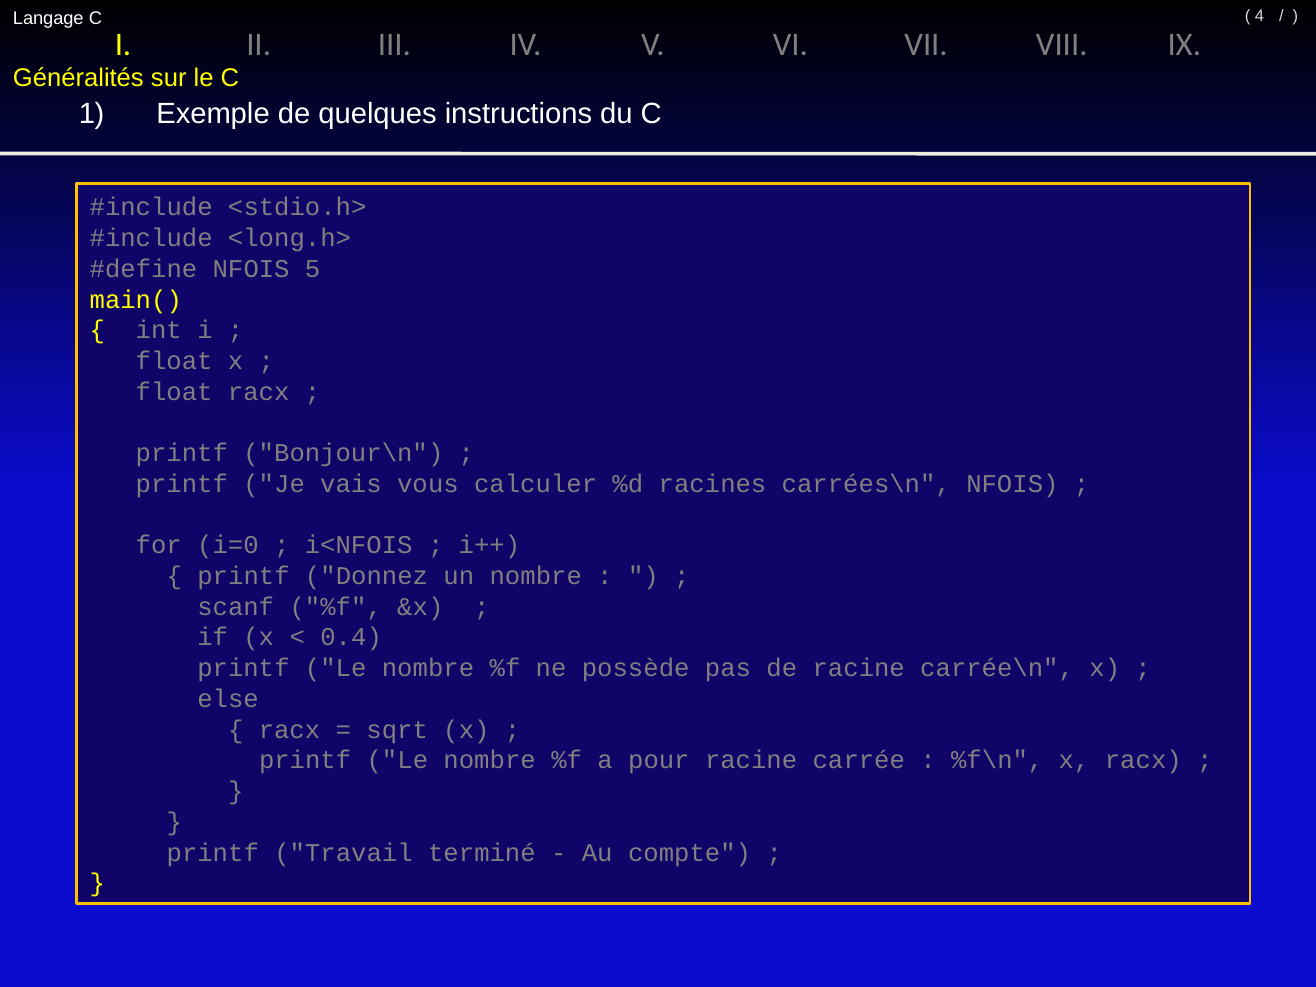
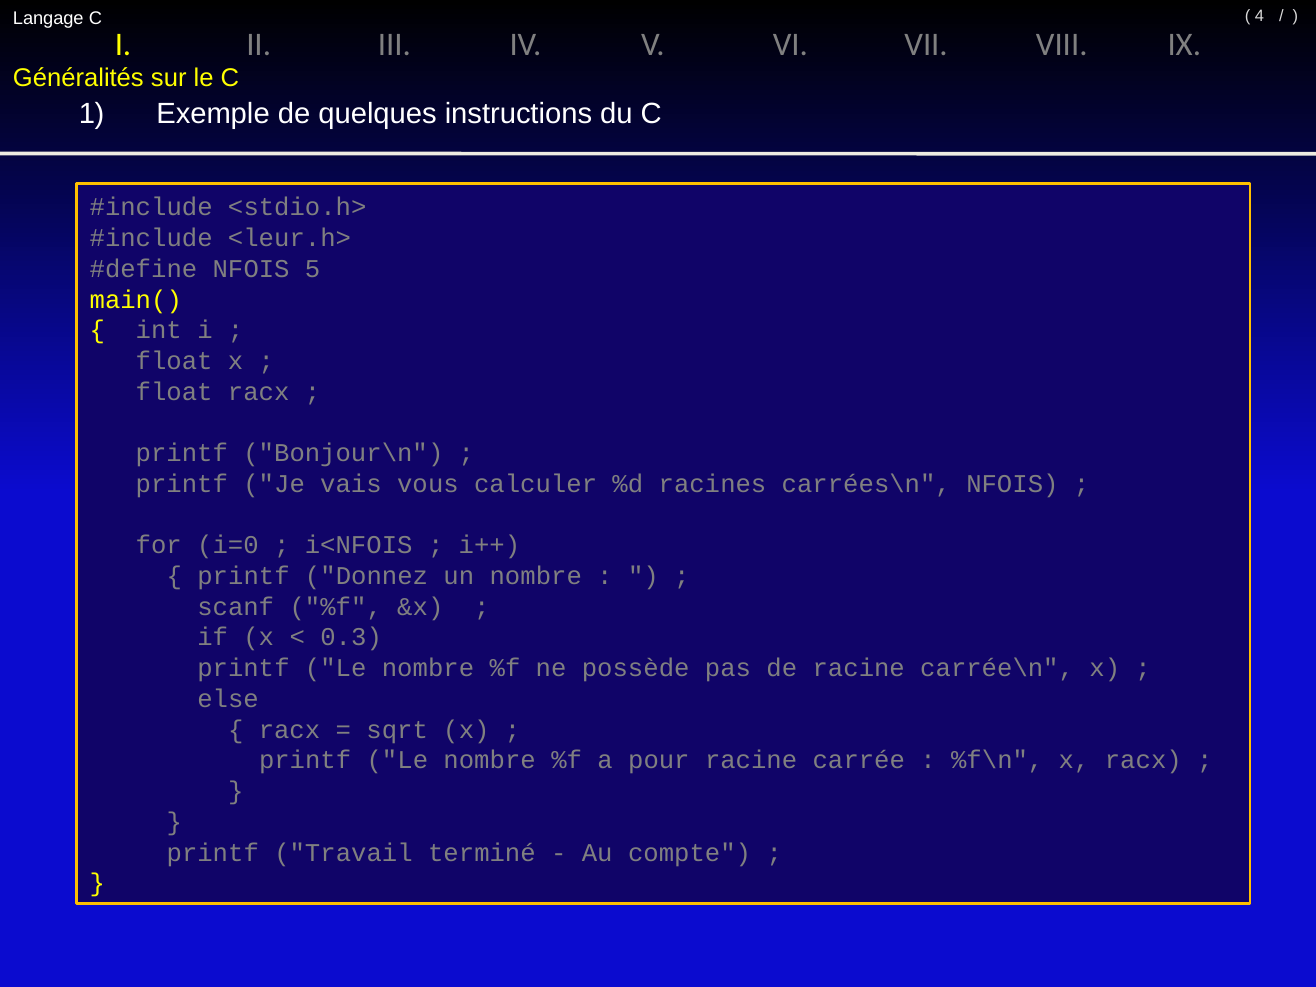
<long.h>: <long.h> -> <leur.h> (290, 238)
0.4: 0.4 -> 0.3 (351, 638)
